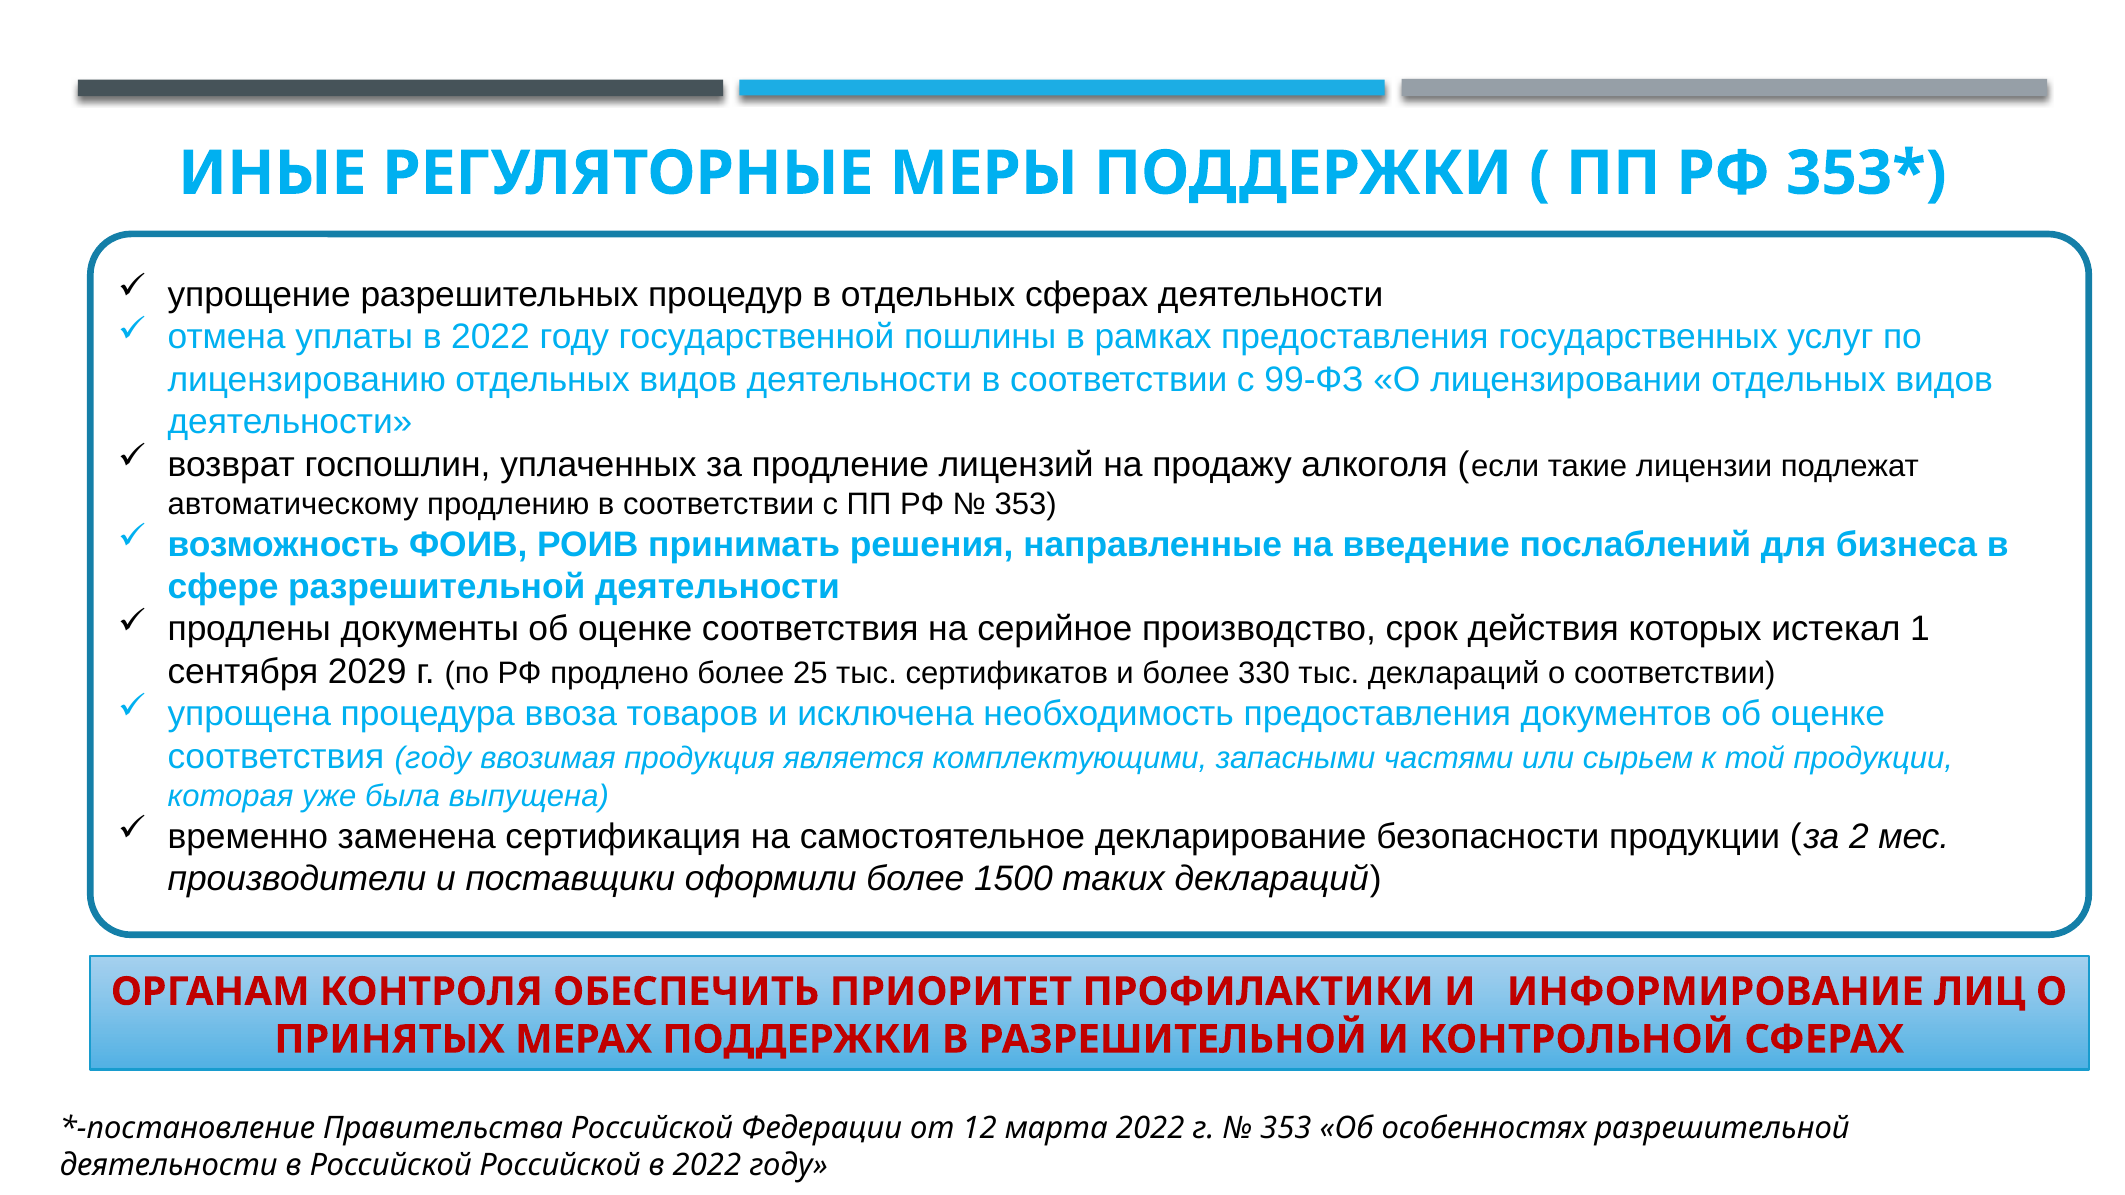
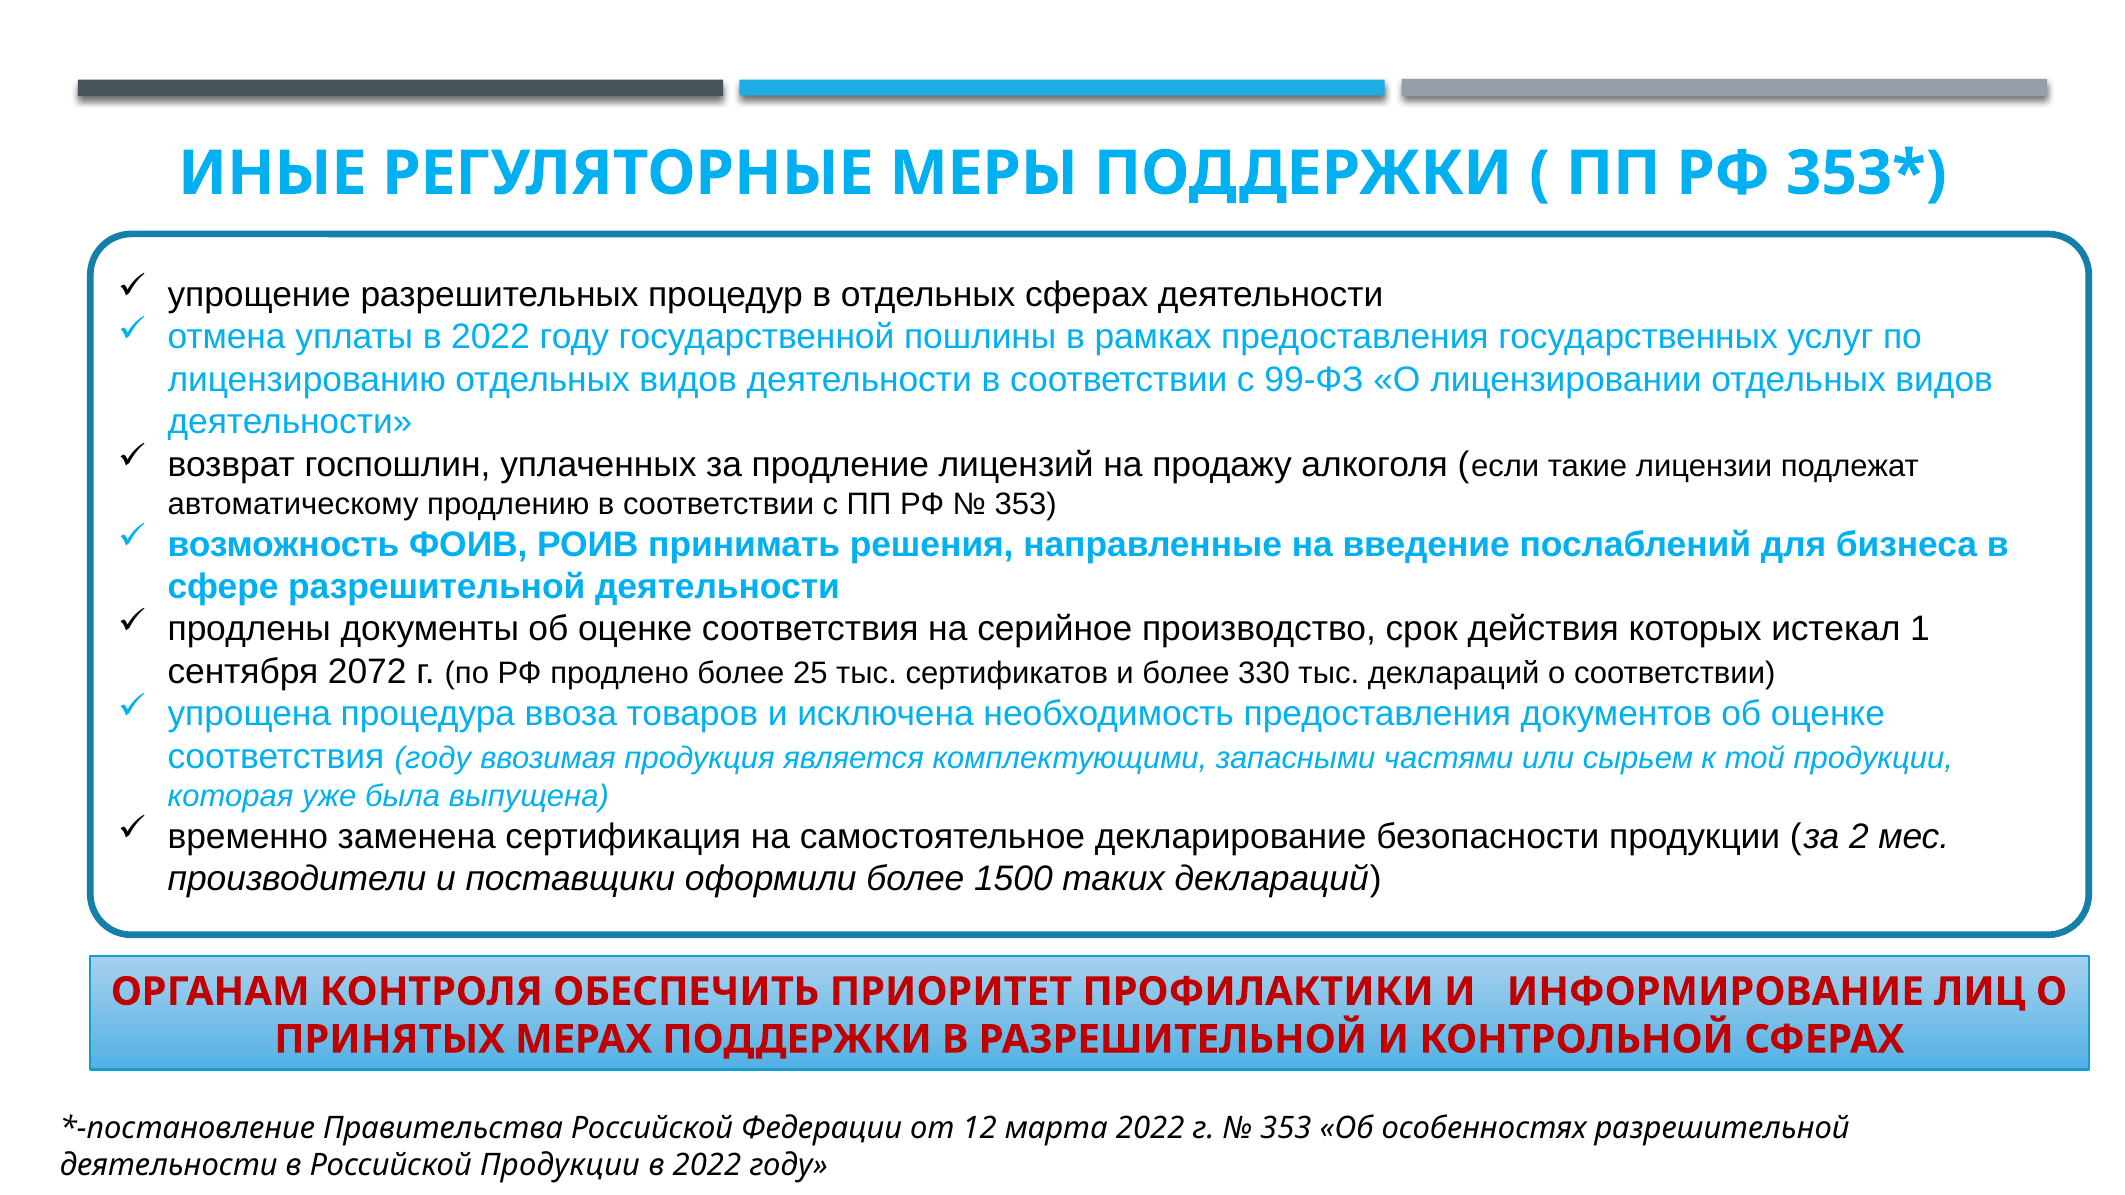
2029: 2029 -> 2072 (367, 672)
Российской Российской: Российской -> Продукции (560, 1165)
